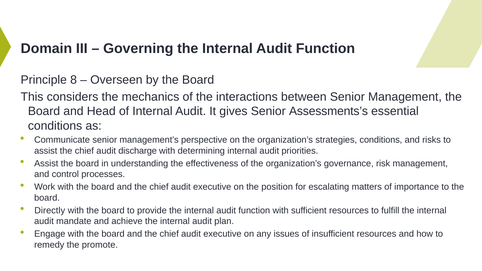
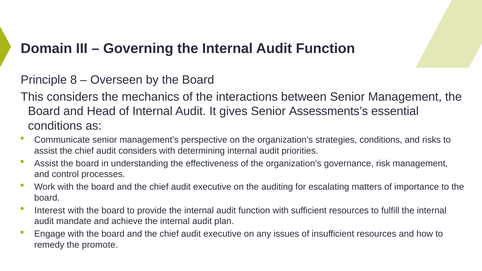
audit discharge: discharge -> considers (138, 151)
position: position -> auditing (277, 187)
Directly: Directly -> Interest (50, 210)
